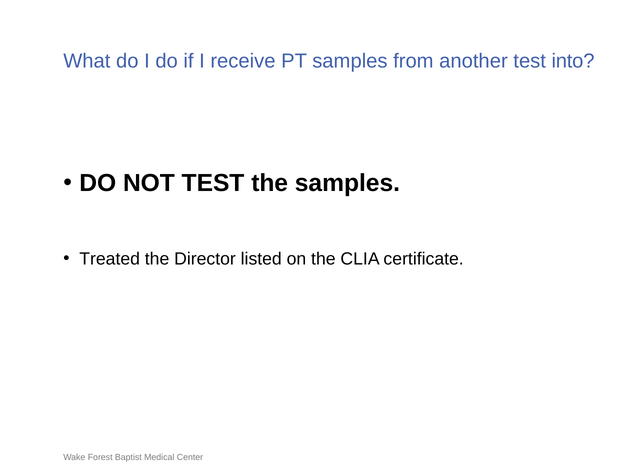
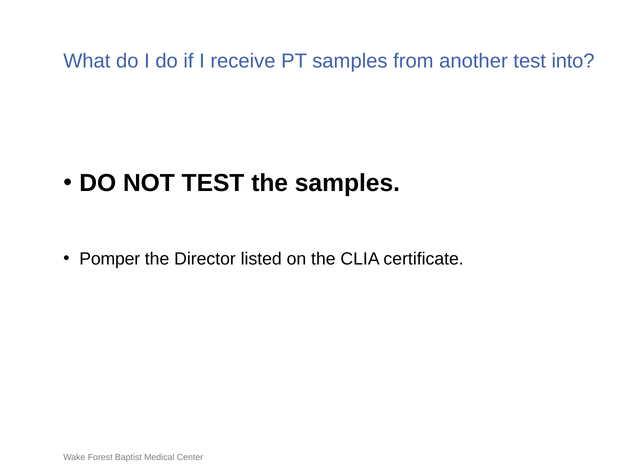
Treated: Treated -> Pomper (110, 259)
